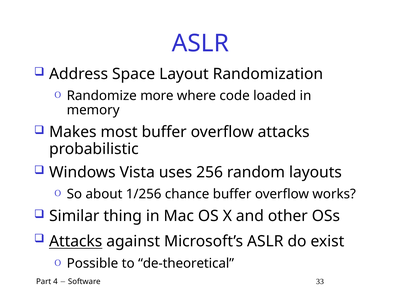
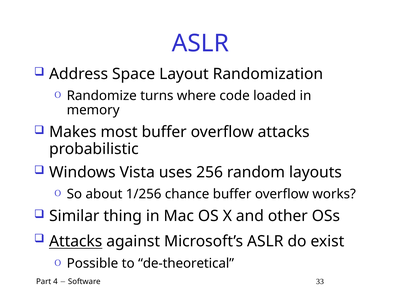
more: more -> turns (157, 96)
